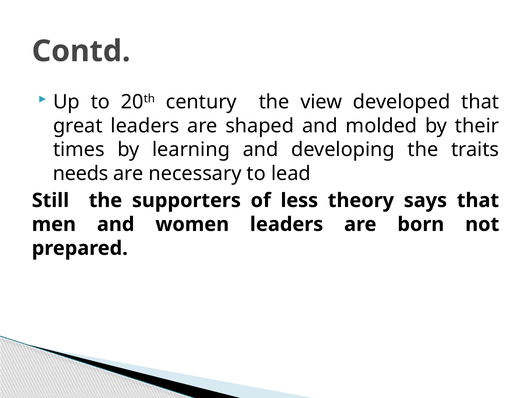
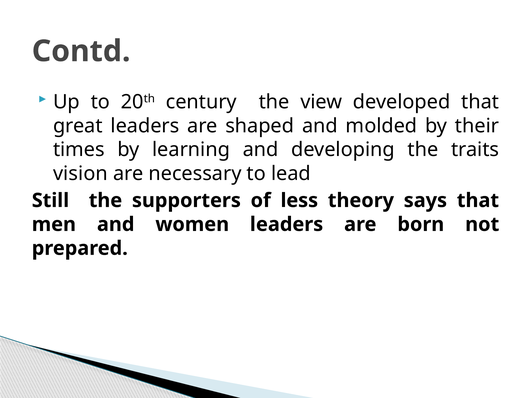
needs: needs -> vision (80, 174)
